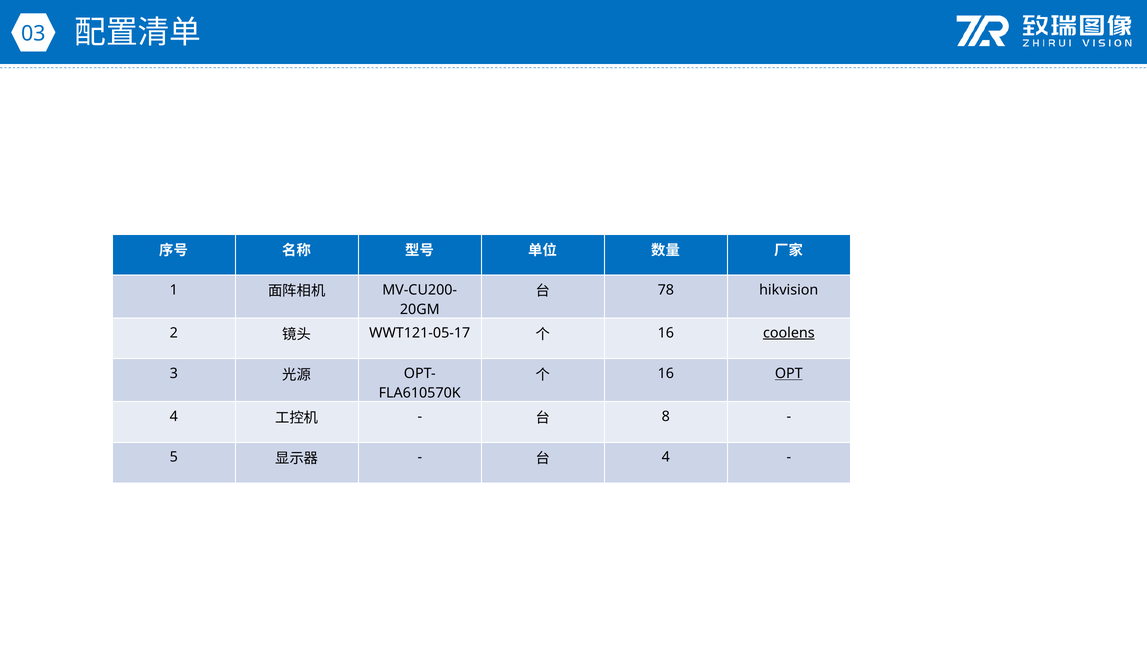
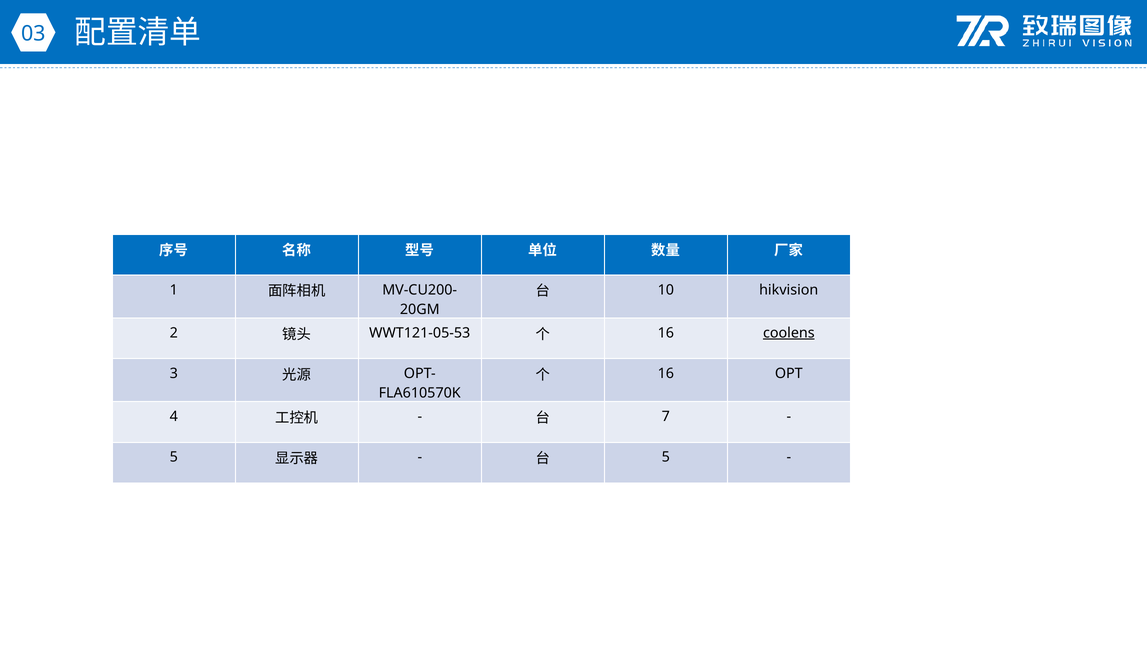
78: 78 -> 10 (666, 290)
WWT121-05-17: WWT121-05-17 -> WWT121-05-53 (420, 333)
OPT underline: present -> none (789, 374)
8: 8 -> 7 (666, 417)
4: 4 -> 5 (666, 457)
